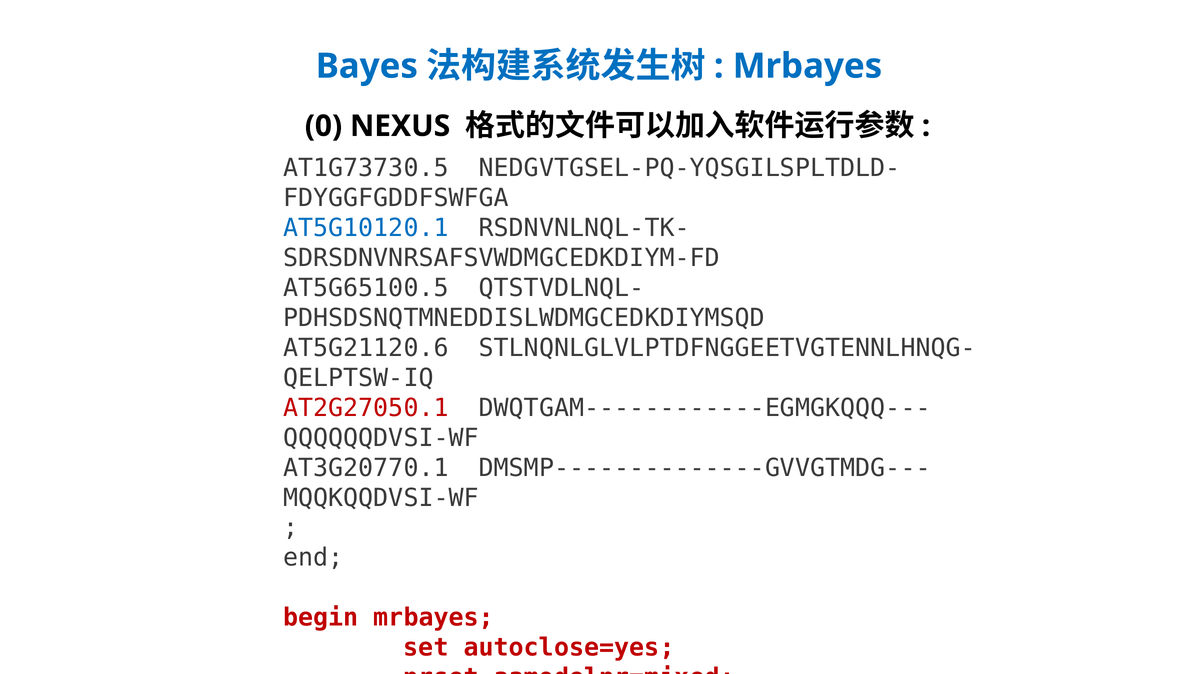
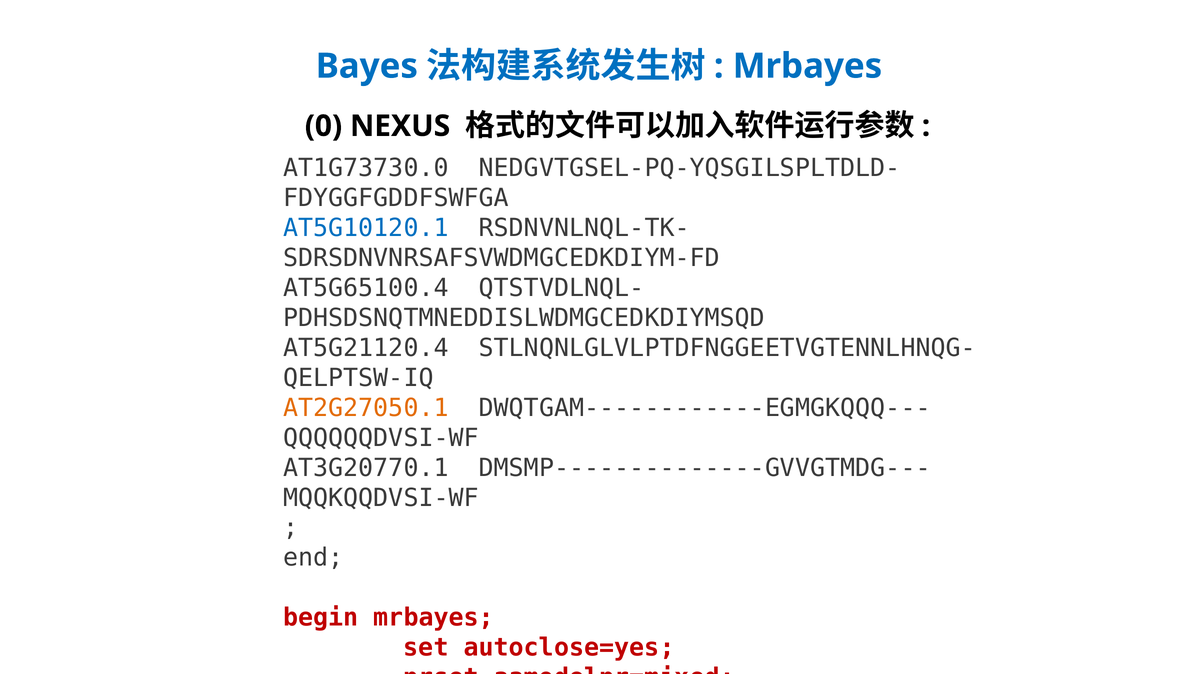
AT1G73730.5: AT1G73730.5 -> AT1G73730.0 (366, 168)
AT5G65100.5: AT5G65100.5 -> AT5G65100.4 (366, 288)
AT5G21120.6: AT5G21120.6 -> AT5G21120.4 (366, 348)
AT2G27050.1 colour: red -> orange (366, 408)
